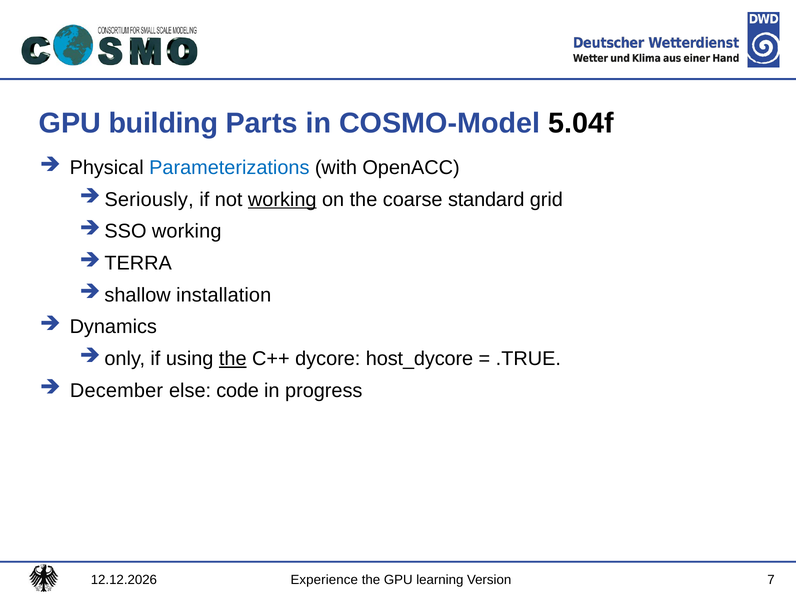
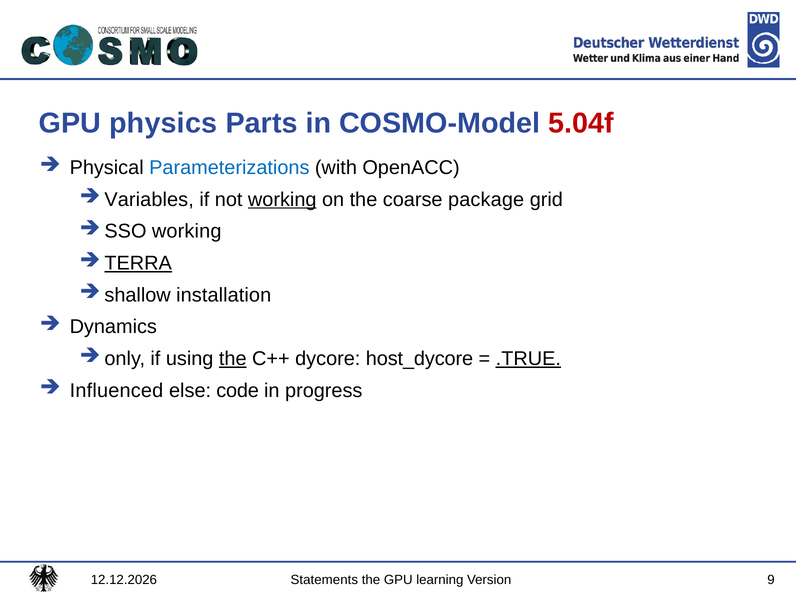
building: building -> physics (163, 123)
5.04f colour: black -> red (581, 123)
Seriously: Seriously -> Variables (149, 200)
standard: standard -> package (486, 200)
TERRA underline: none -> present (138, 263)
.TRUE underline: none -> present (528, 359)
December: December -> Influenced (117, 391)
Experience: Experience -> Statements (324, 580)
7: 7 -> 9 (771, 580)
